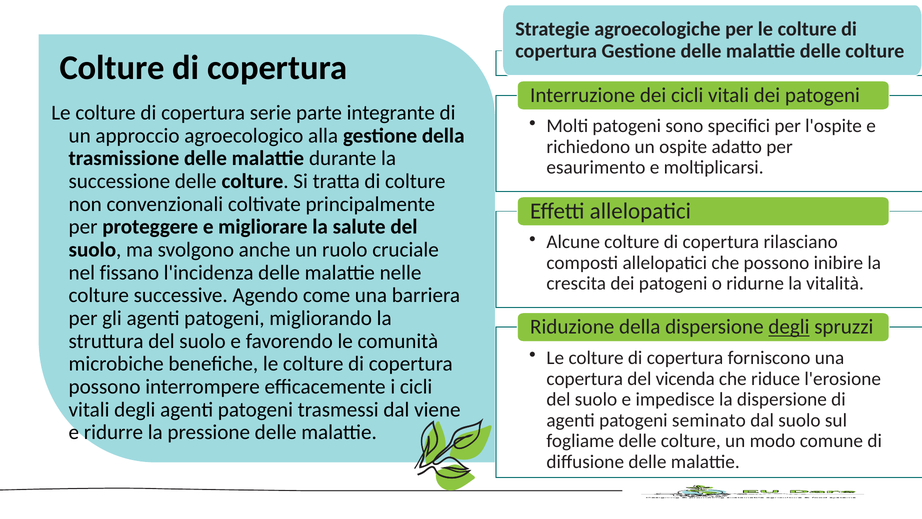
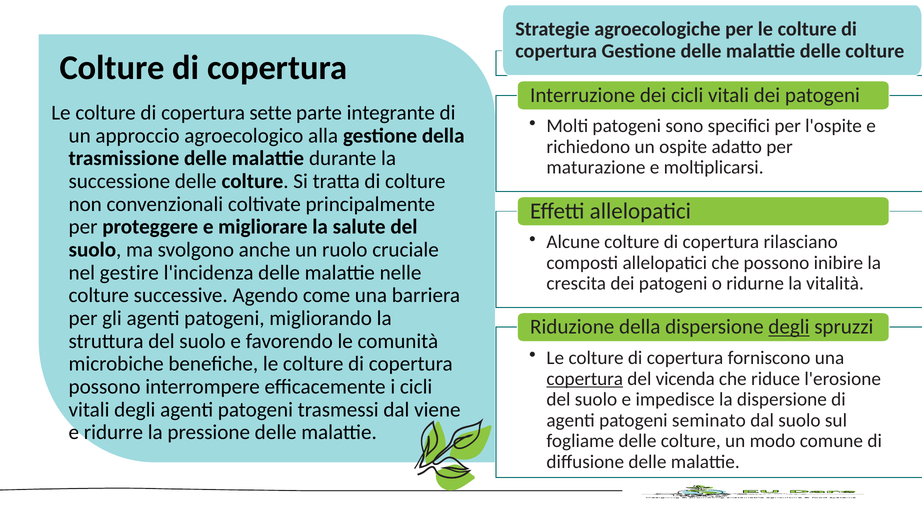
serie: serie -> sette (271, 113)
esaurimento: esaurimento -> maturazione (596, 168)
fissano: fissano -> gestire (129, 272)
copertura underline: none -> present (585, 378)
